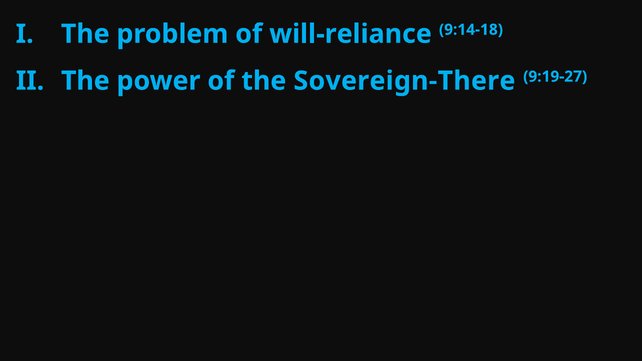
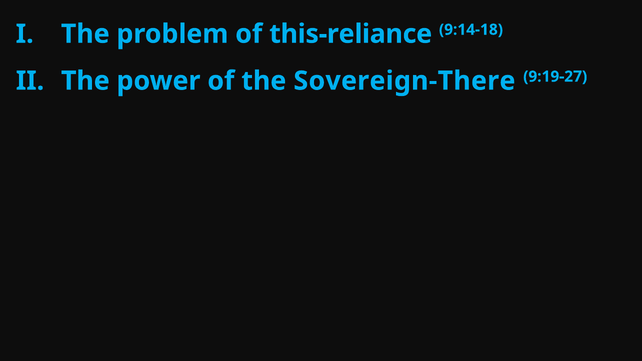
will-reliance: will-reliance -> this-reliance (351, 34)
